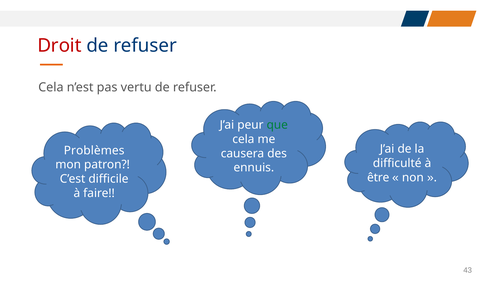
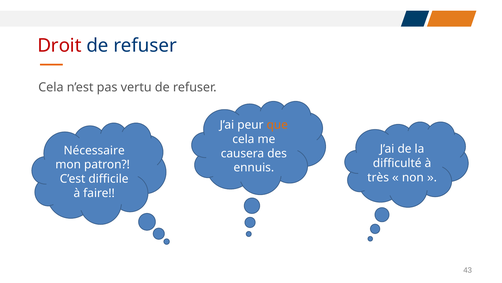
que colour: green -> orange (277, 125)
Problèmes: Problèmes -> Nécessaire (94, 150)
être: être -> très (378, 177)
